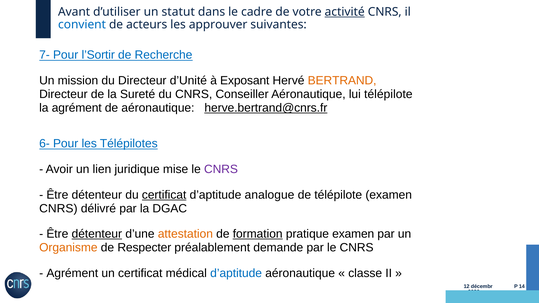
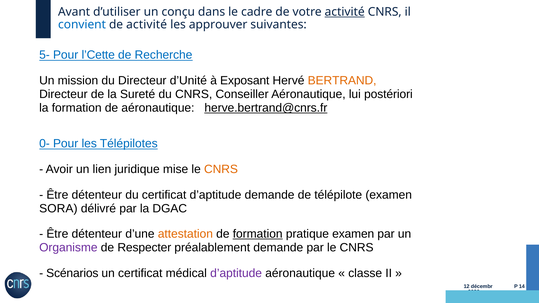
statut: statut -> conçu (178, 12)
de acteurs: acteurs -> activité (147, 25)
7-: 7- -> 5- (44, 55)
l’Sortir: l’Sortir -> l’Cette (98, 55)
lui télépilote: télépilote -> postériori (388, 94)
la agrément: agrément -> formation (77, 108)
6-: 6- -> 0- (44, 144)
CNRS colour: purple -> orange (221, 169)
certificat underline: present -> none (164, 195)
d’aptitude analogue: analogue -> demande (270, 195)
CNRS: CNRS -> SORA (58, 209)
détenteur underline: present -> none (97, 234)
Organisme colour: orange -> purple (68, 248)
Agrément: Agrément -> Scénarios (72, 273)
d’aptitude colour: blue -> purple (236, 273)
